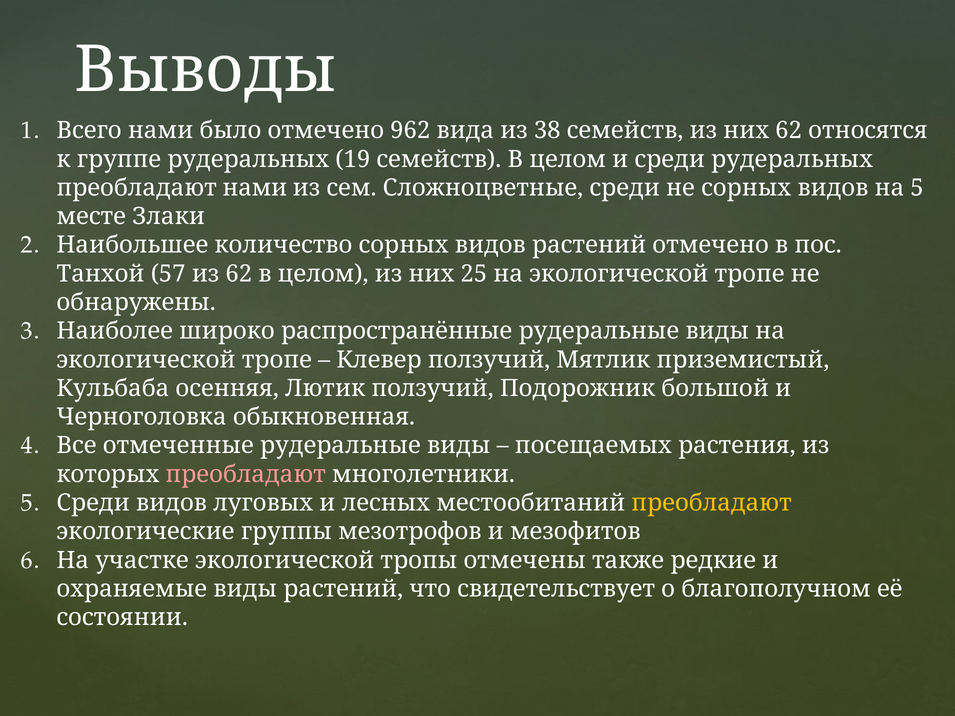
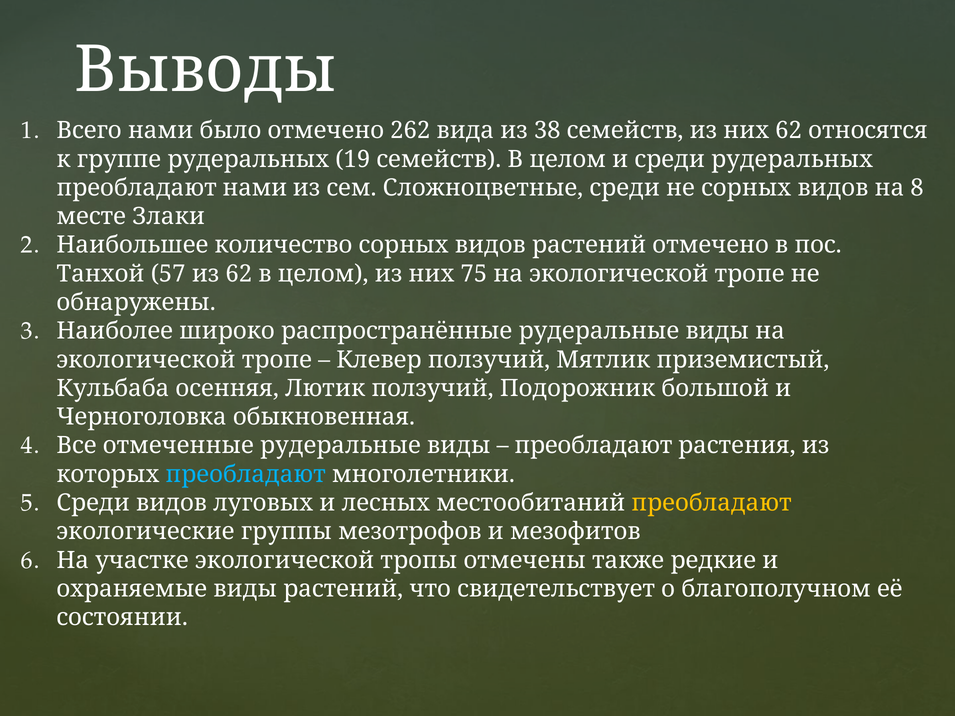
962: 962 -> 262 (410, 131)
на 5: 5 -> 8 (917, 188)
25: 25 -> 75 (474, 274)
посещаемых: посещаемых -> преобладают (593, 446)
преобладают colour: pink -> light blue (246, 474)
